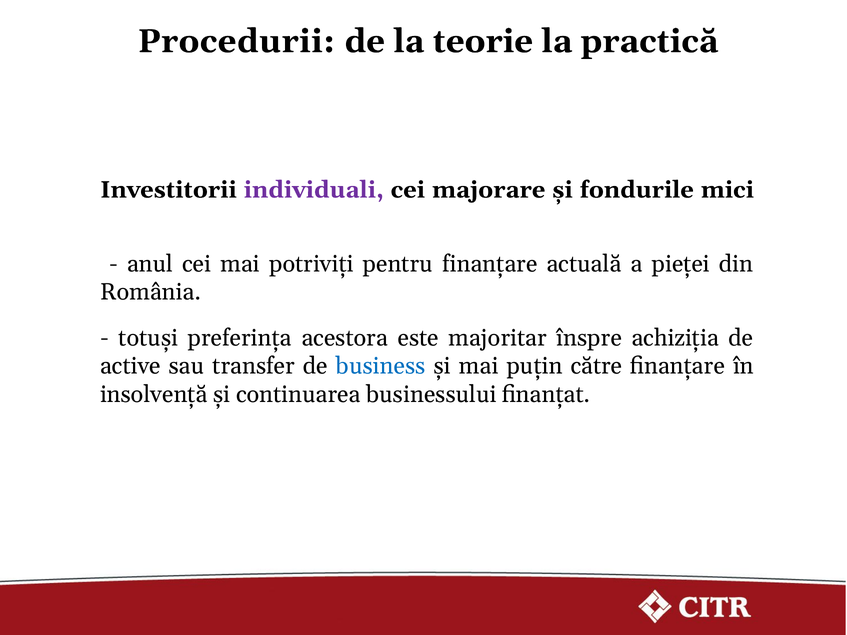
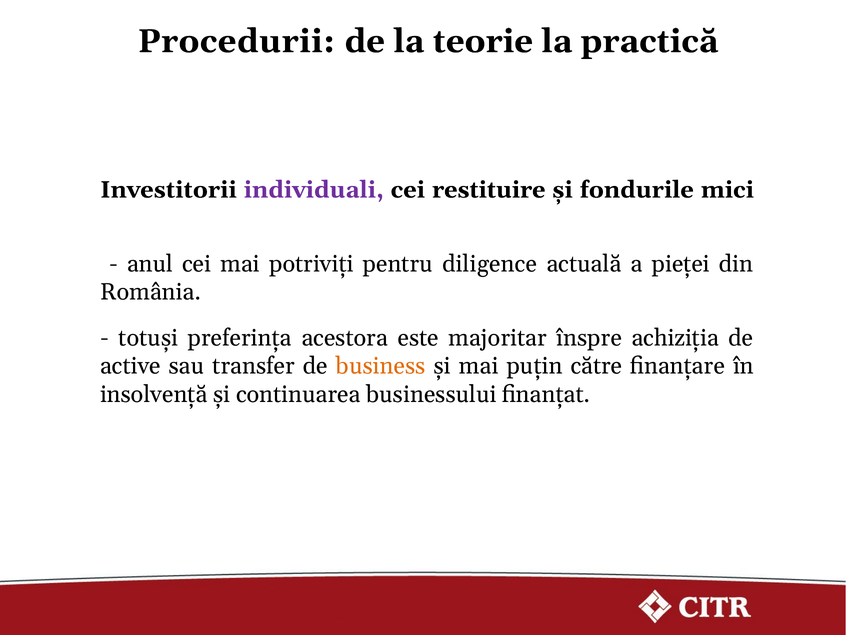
majorare: majorare -> restituire (489, 190)
pentru finanțare: finanțare -> diligence (490, 264)
business colour: blue -> orange (381, 366)
